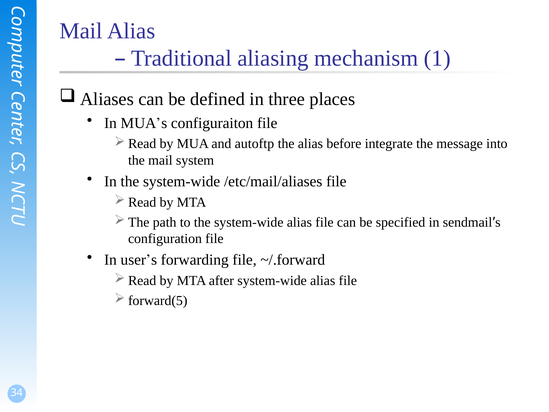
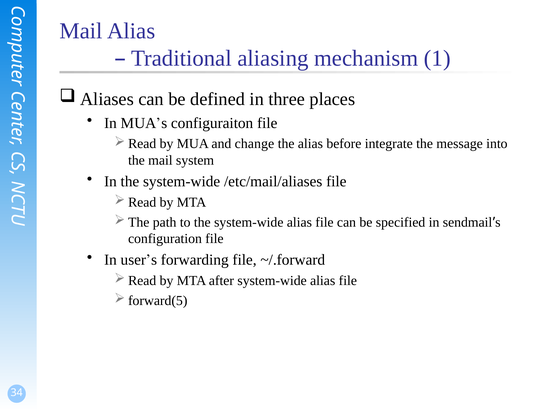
autoftp: autoftp -> change (254, 144)
